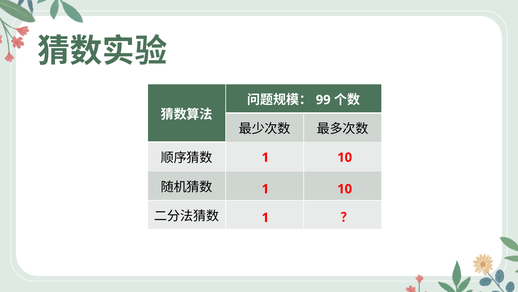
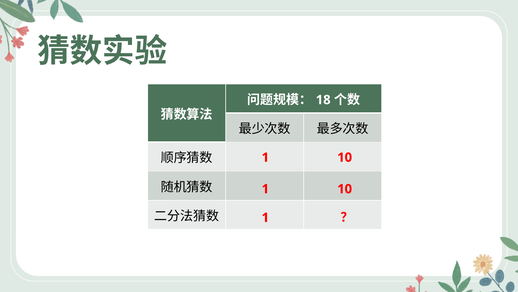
99: 99 -> 18 (323, 100)
